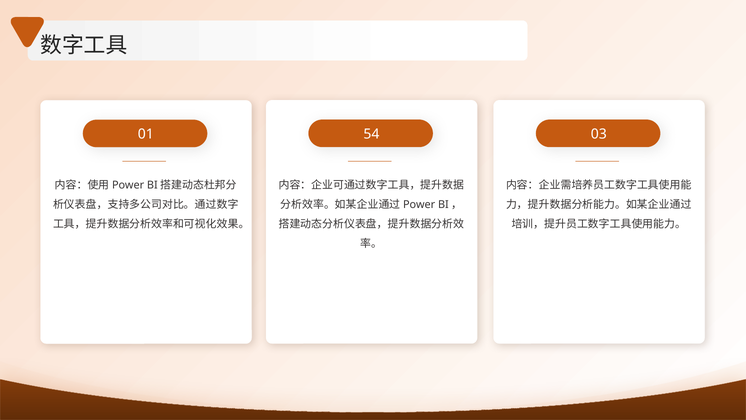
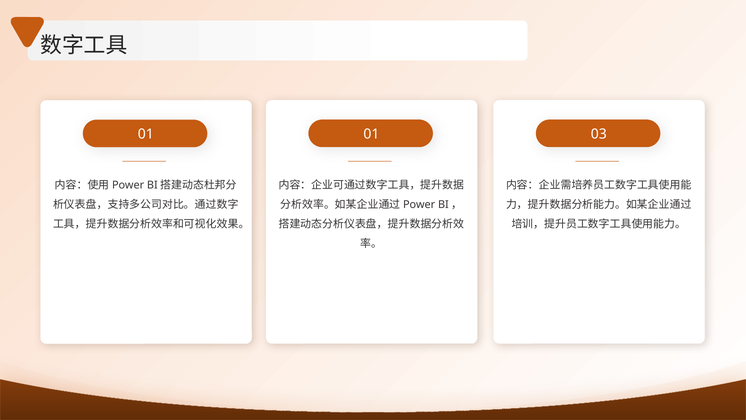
01 54: 54 -> 01 (371, 134)
